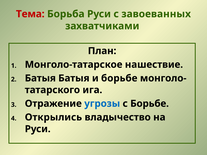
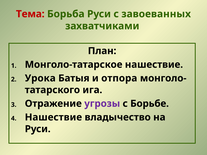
Батыя: Батыя -> Урока (40, 78)
и борьбе: борьбе -> отпора (119, 78)
угрозы colour: blue -> purple (102, 104)
Открылись: Открылись -> Нашествие (53, 117)
